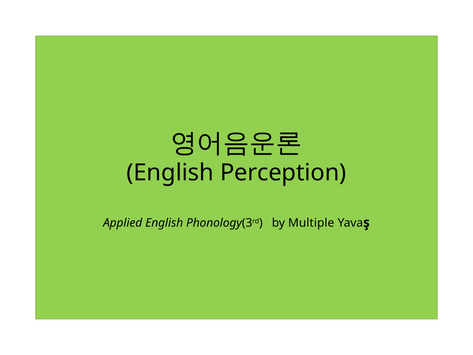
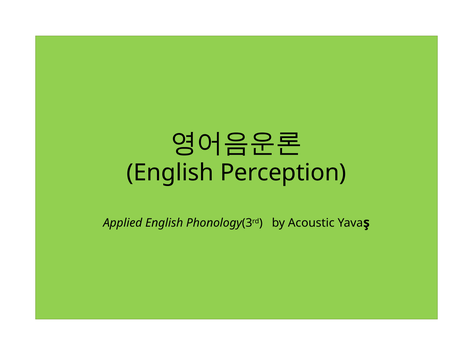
Multiple: Multiple -> Acoustic (311, 223)
